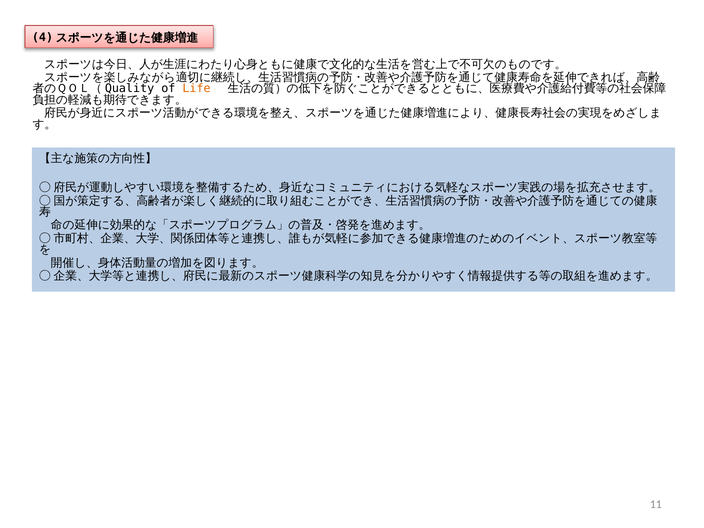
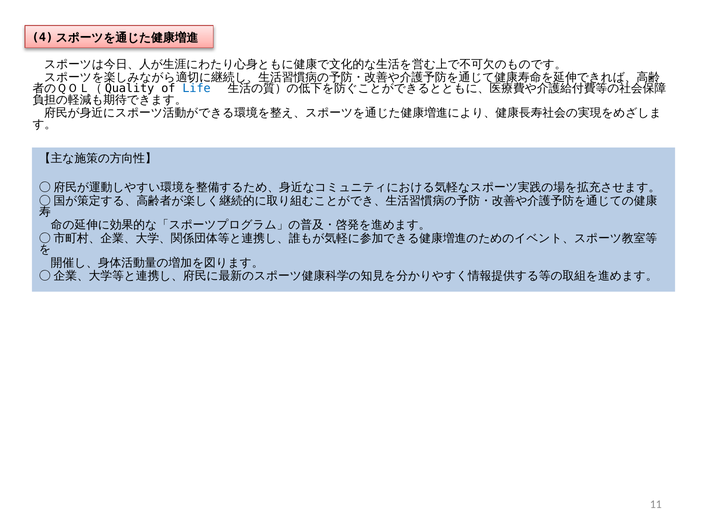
Life colour: orange -> blue (197, 89)
